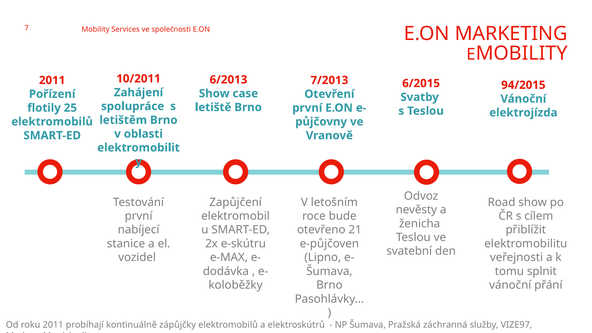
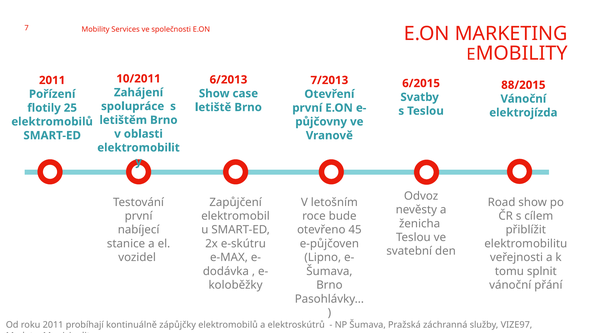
94/2015: 94/2015 -> 88/2015 (523, 85)
21: 21 -> 45 (355, 230)
